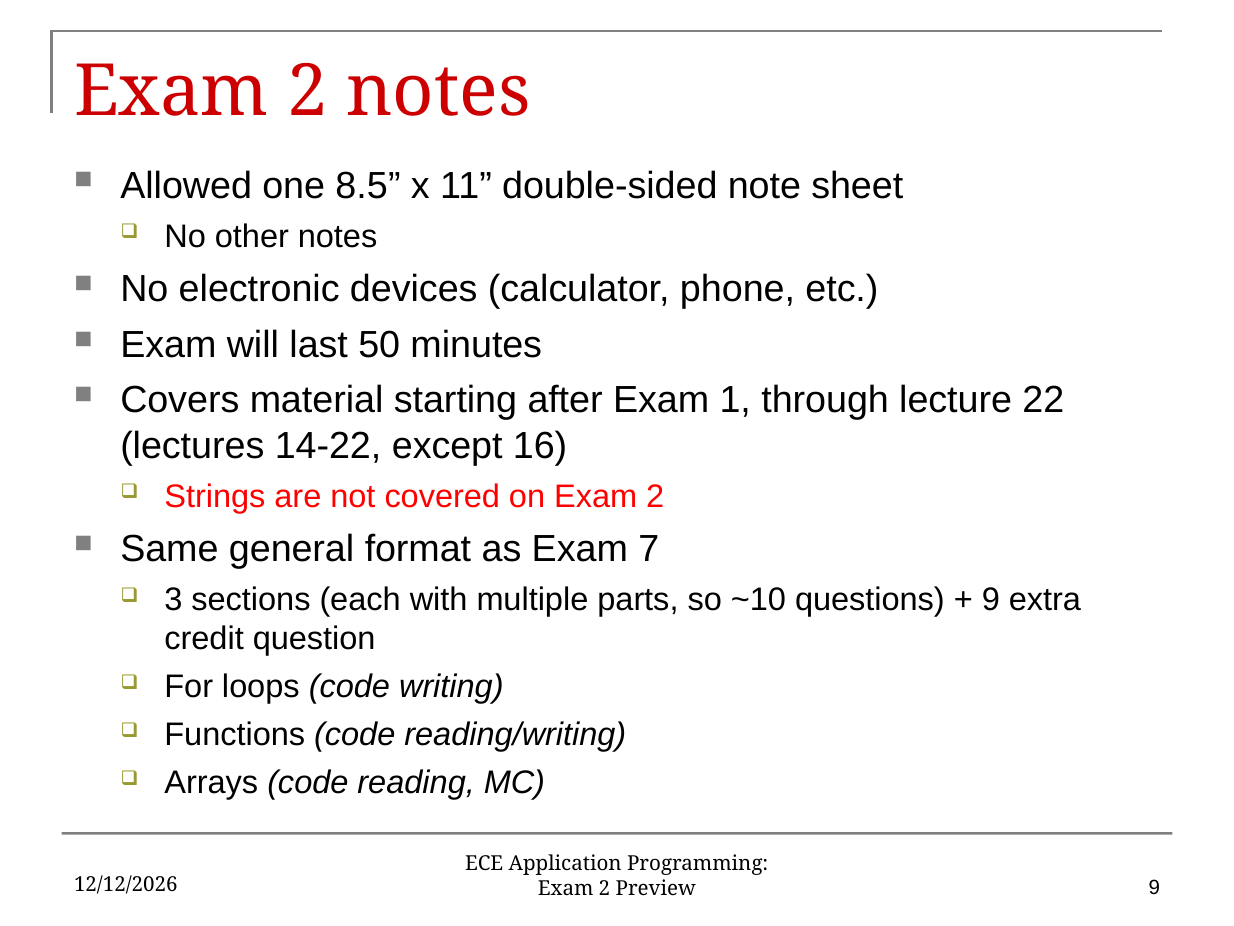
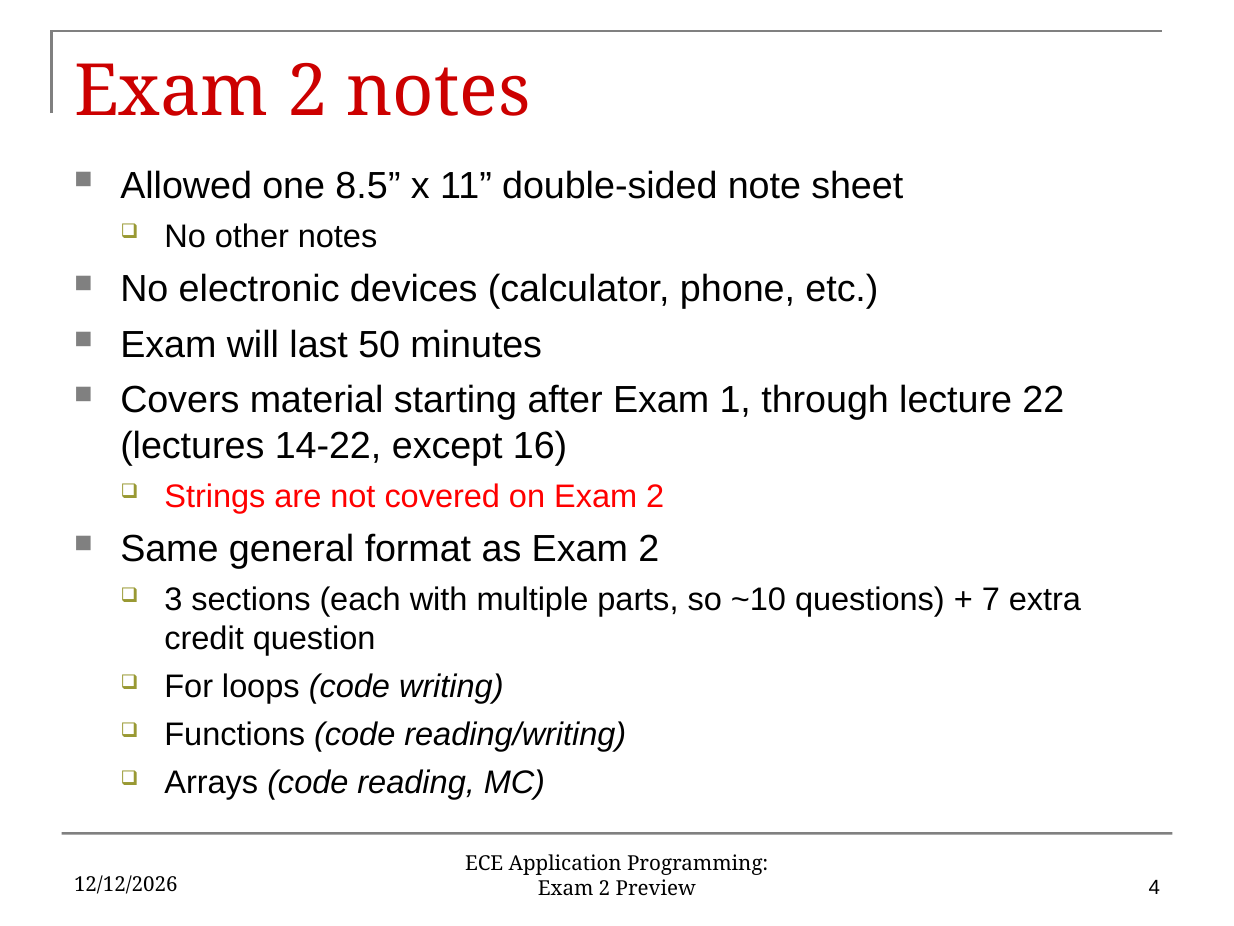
as Exam 7: 7 -> 2 (649, 549)
9: 9 -> 7 (991, 600)
Preview 9: 9 -> 4 (1154, 887)
